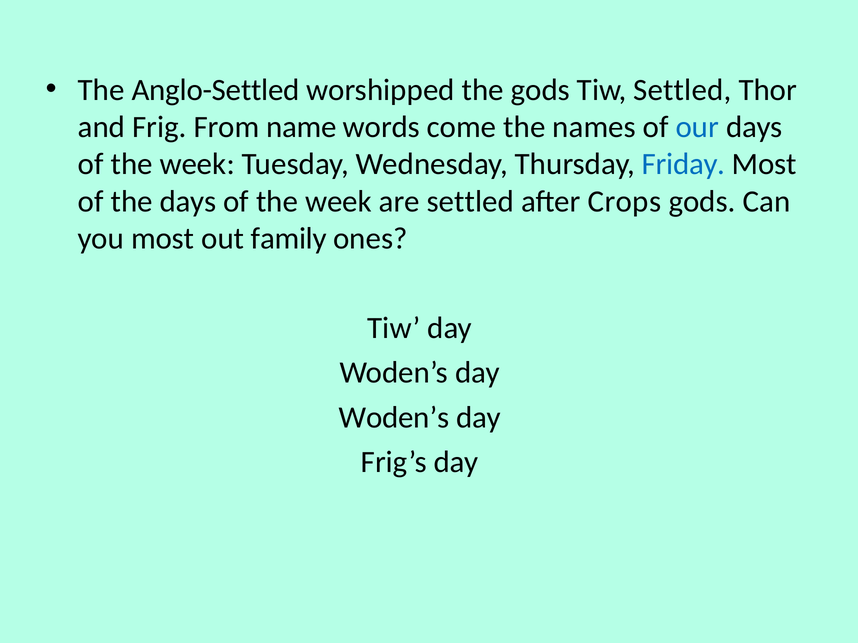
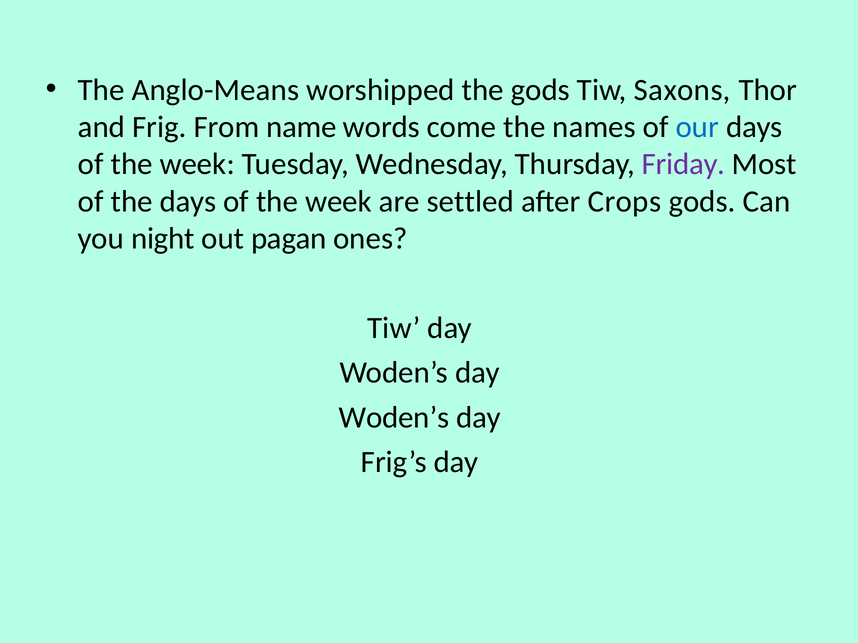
Anglo-Settled: Anglo-Settled -> Anglo-Means (215, 90)
Tiw Settled: Settled -> Saxons (682, 90)
Friday colour: blue -> purple (684, 164)
you most: most -> night (163, 239)
family: family -> pagan (289, 239)
